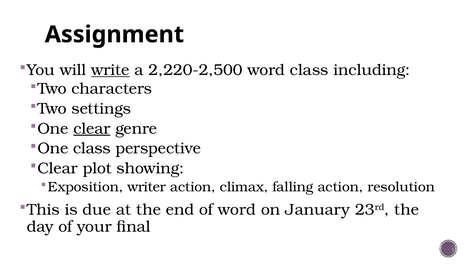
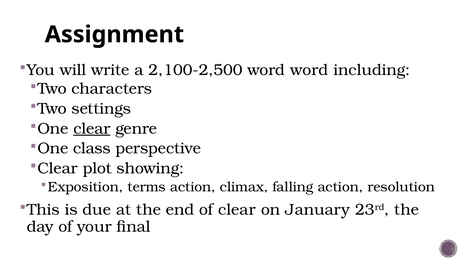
write underline: present -> none (110, 70)
2,220-2,500: 2,220-2,500 -> 2,100-2,500 (196, 70)
word class: class -> word (309, 70)
writer: writer -> terms (147, 187)
of word: word -> clear (237, 210)
